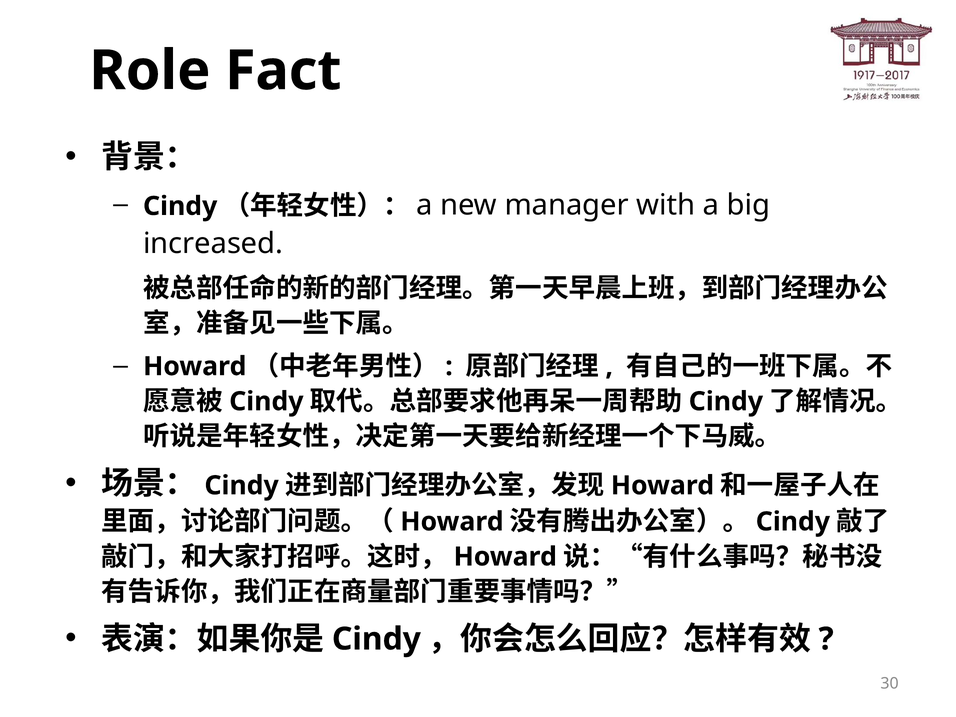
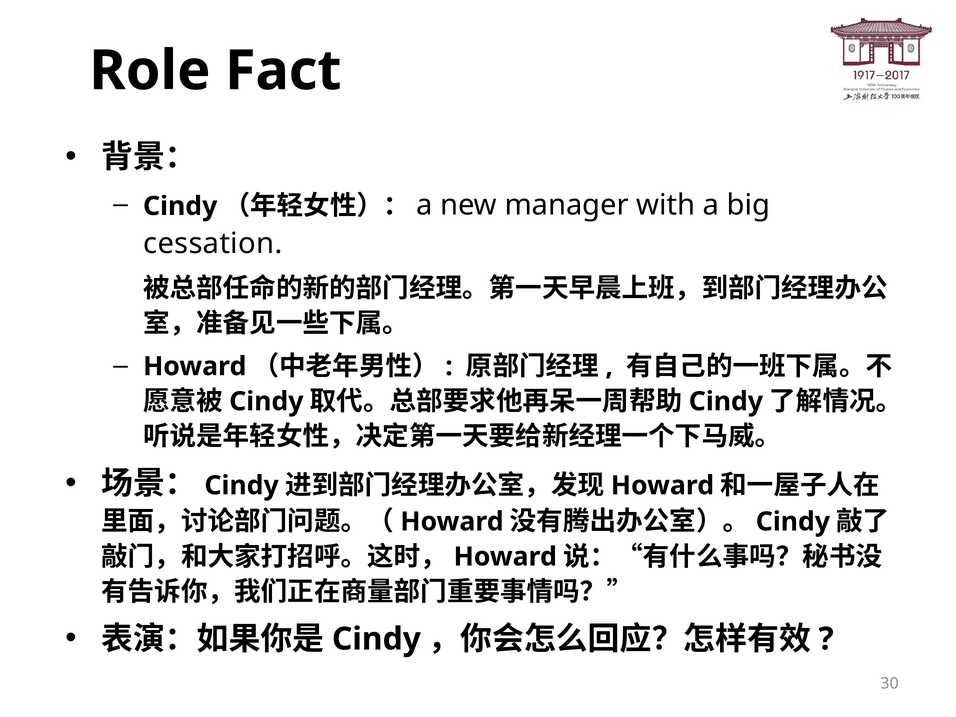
increased: increased -> cessation (213, 244)
